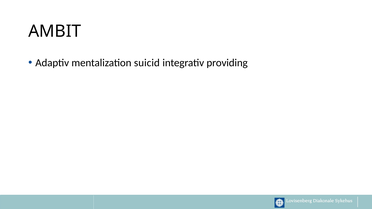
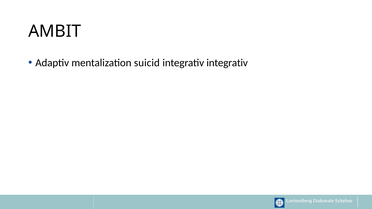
integrativ providing: providing -> integrativ (227, 63)
